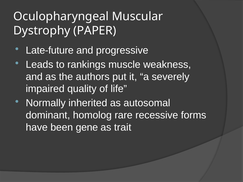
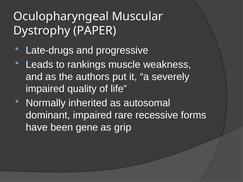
Late-future: Late-future -> Late-drugs (50, 51)
dominant homolog: homolog -> impaired (92, 115)
trait: trait -> grip (123, 127)
